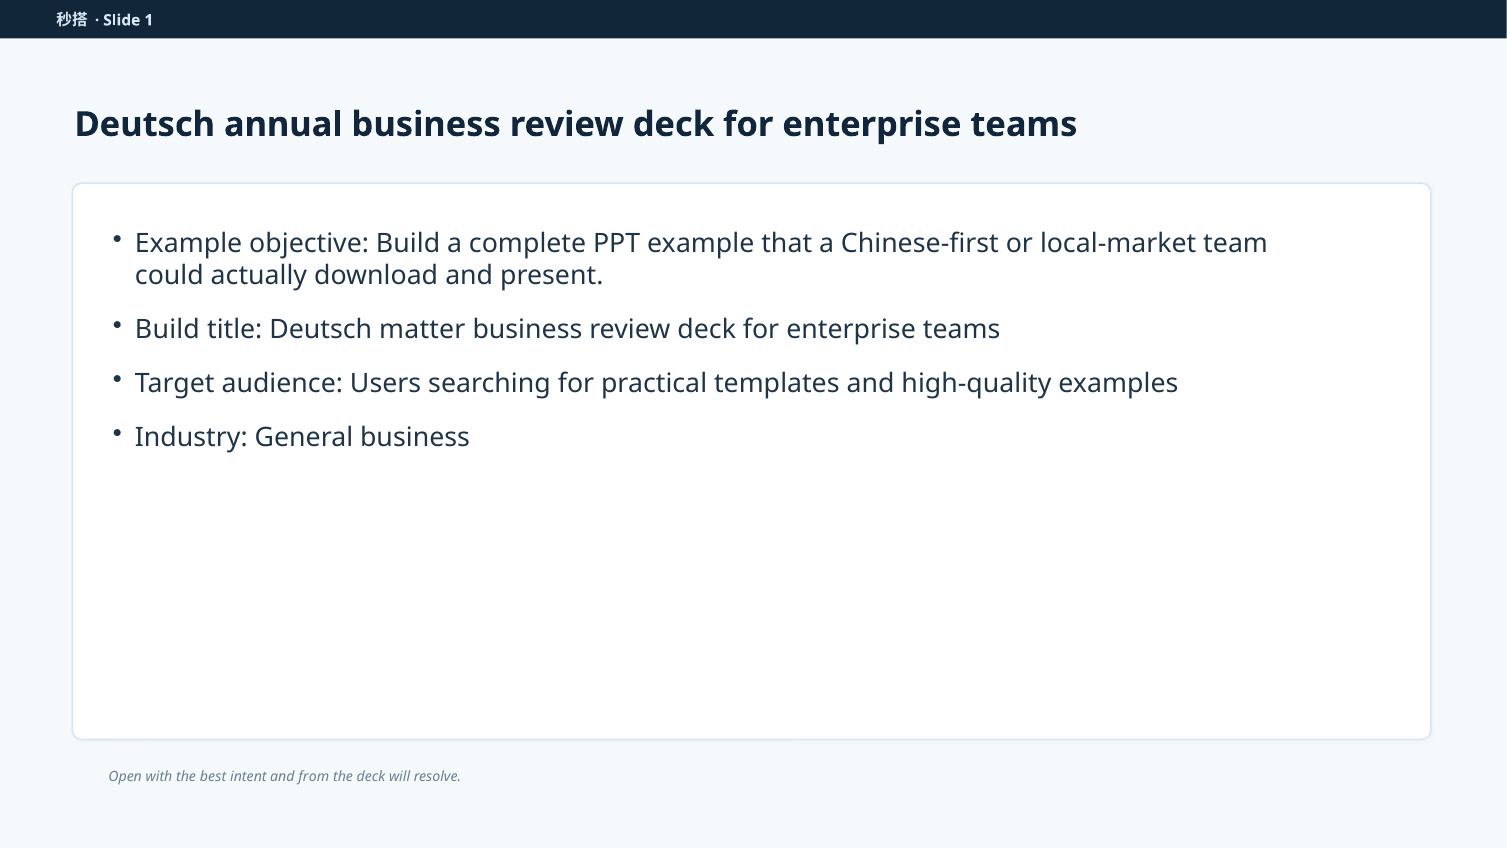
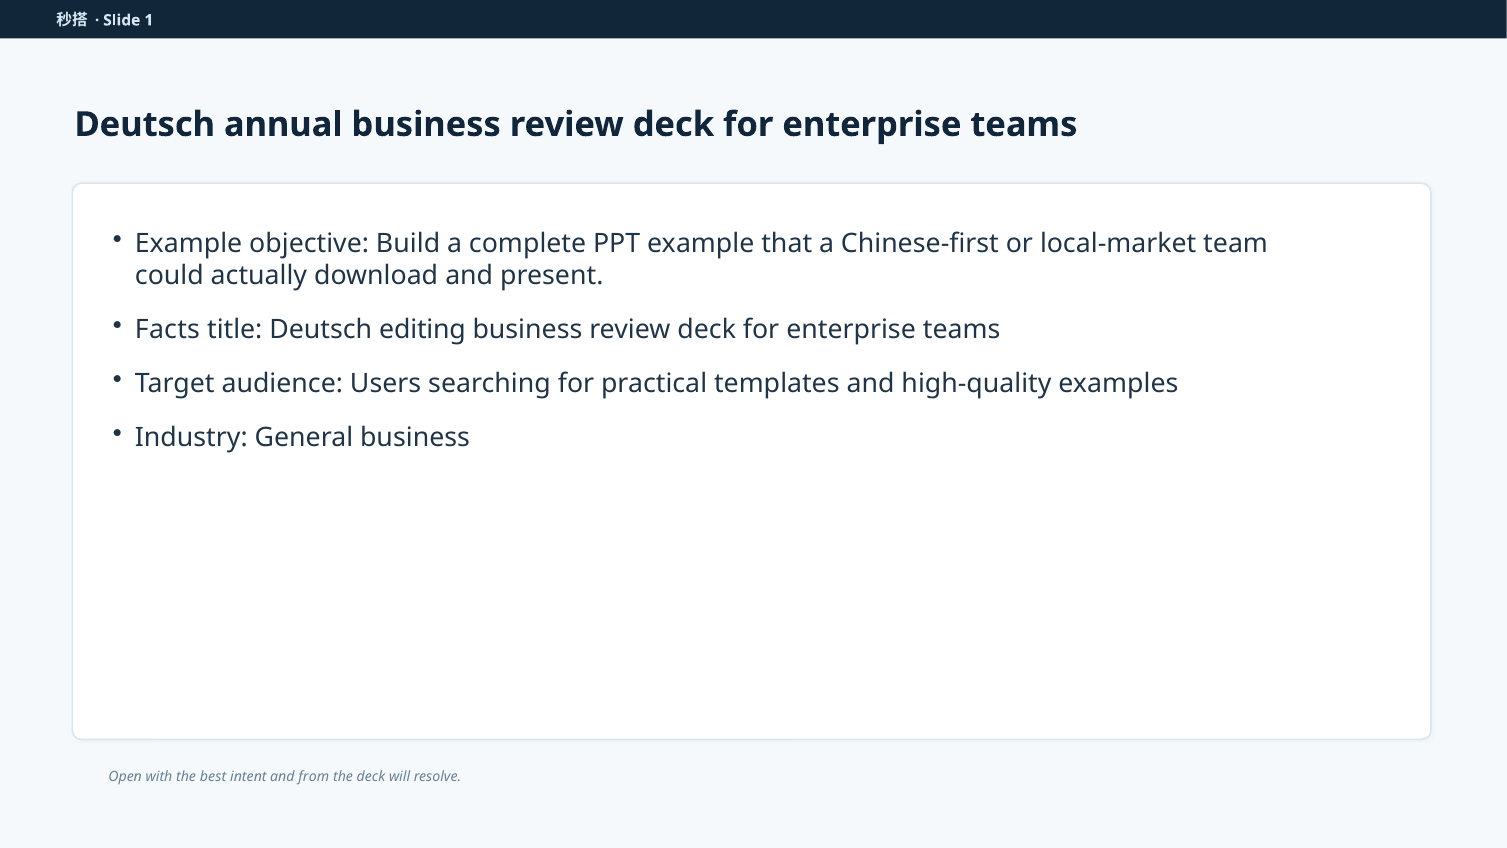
Build: Build -> Facts (167, 330)
matter: matter -> editing (423, 330)
